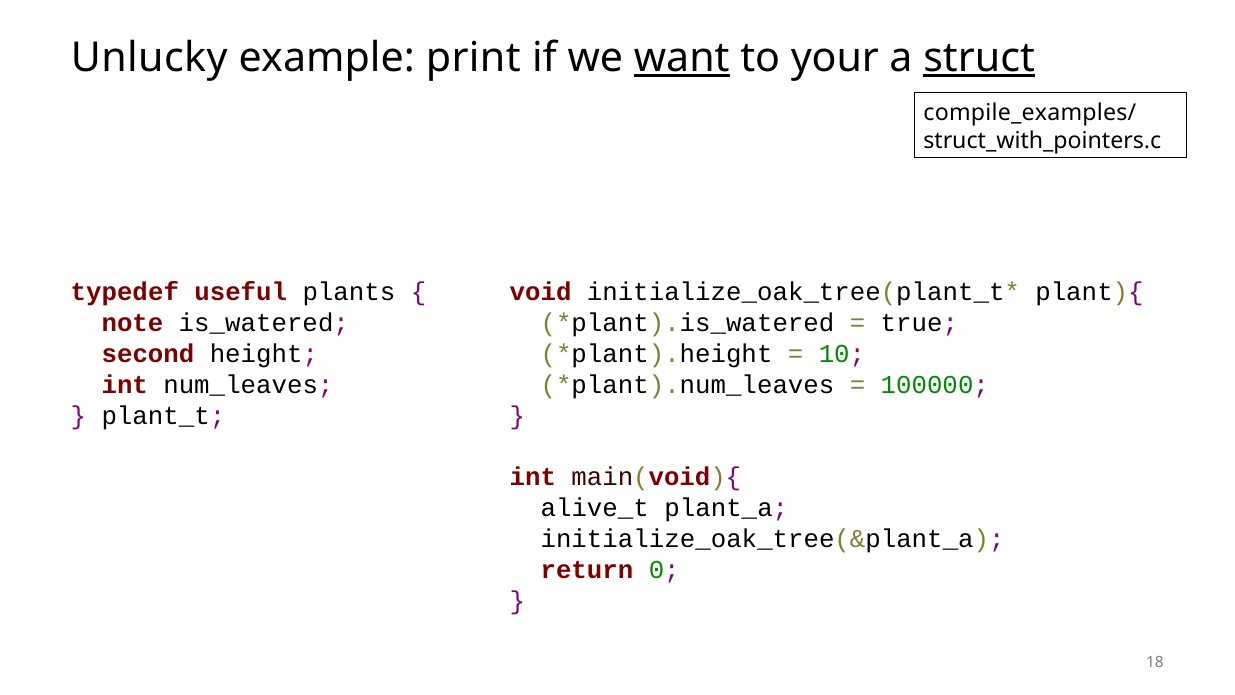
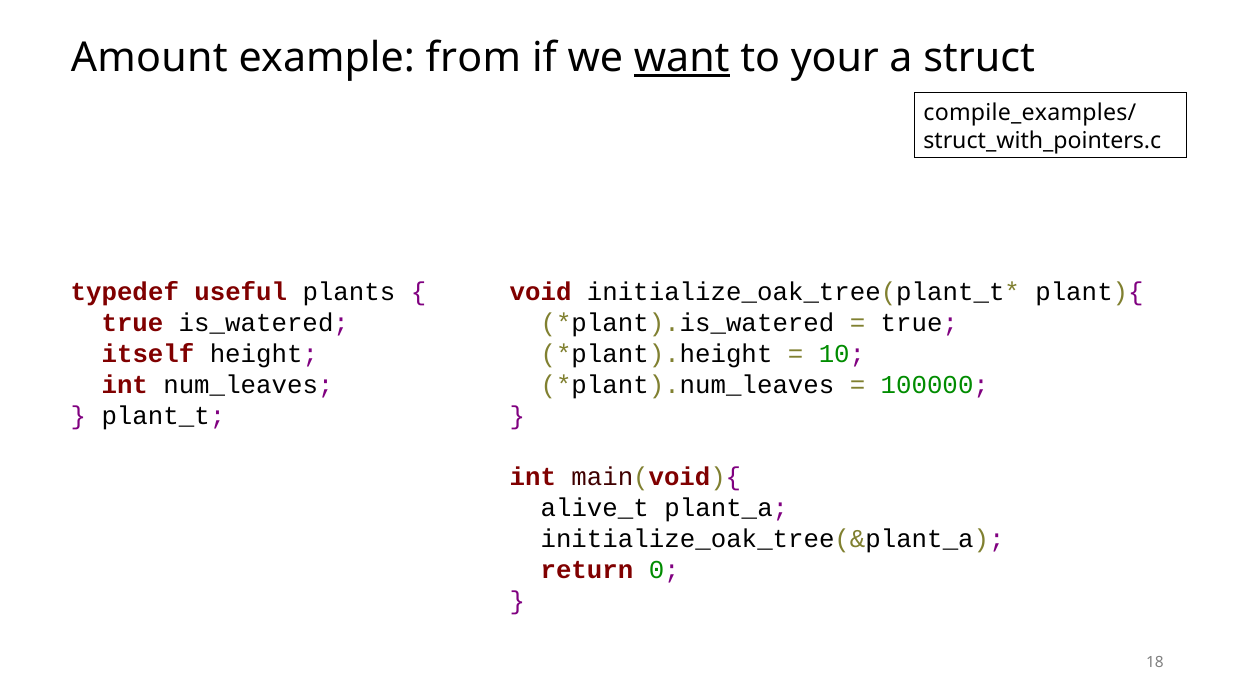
Unlucky: Unlucky -> Amount (149, 58)
print: print -> from (473, 58)
struct underline: present -> none (979, 58)
note: note -> true (132, 323)
second: second -> itself (148, 354)
